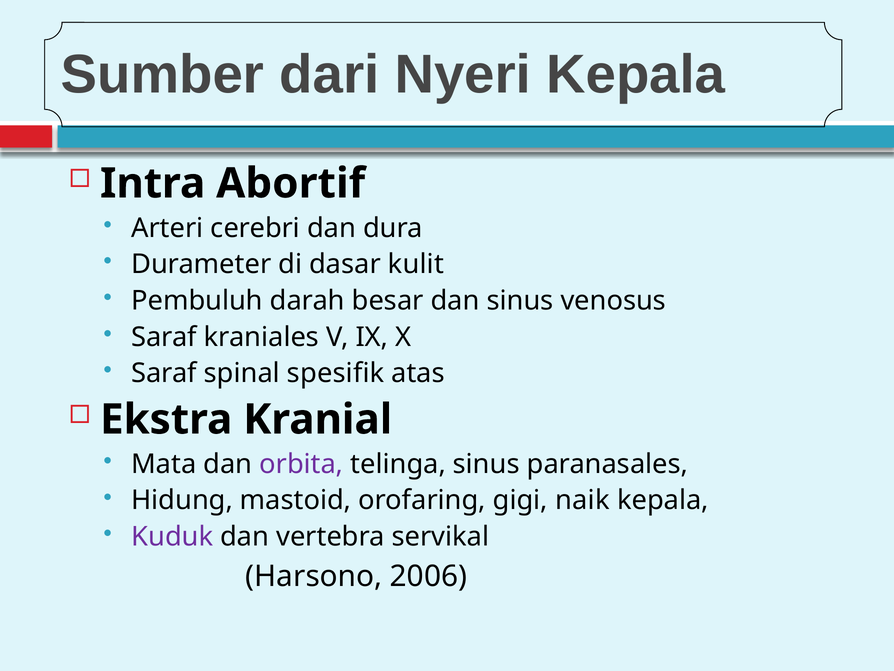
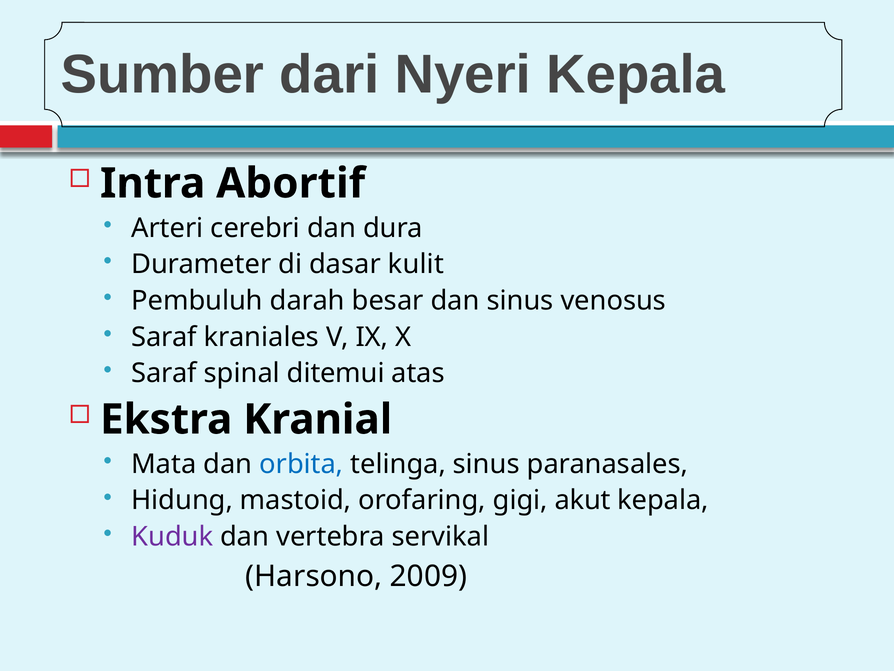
spesifik: spesifik -> ditemui (336, 373)
orbita colour: purple -> blue (301, 464)
naik: naik -> akut (583, 500)
2006: 2006 -> 2009 (428, 576)
